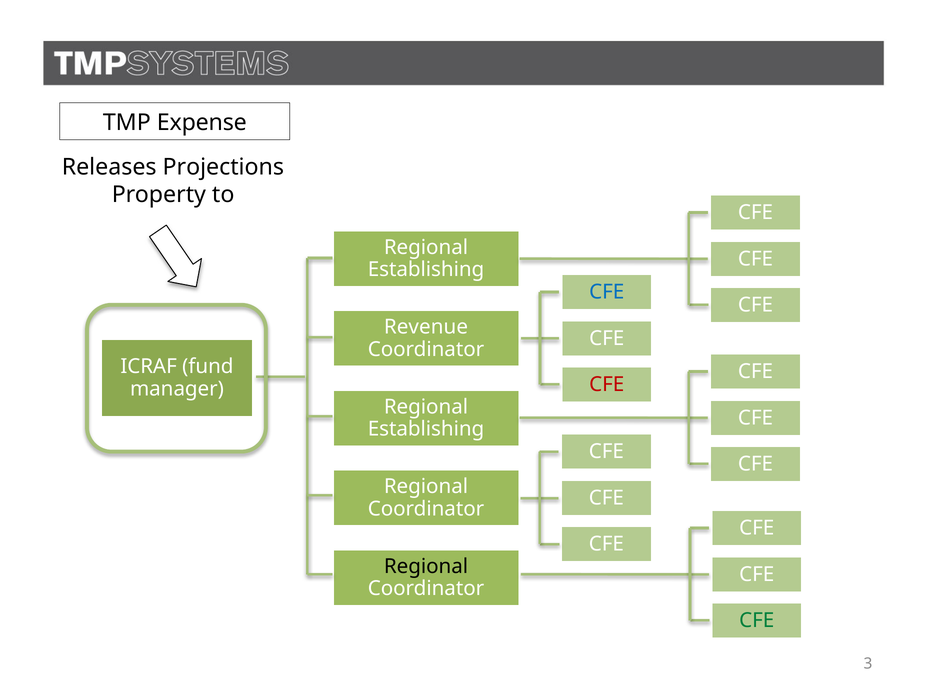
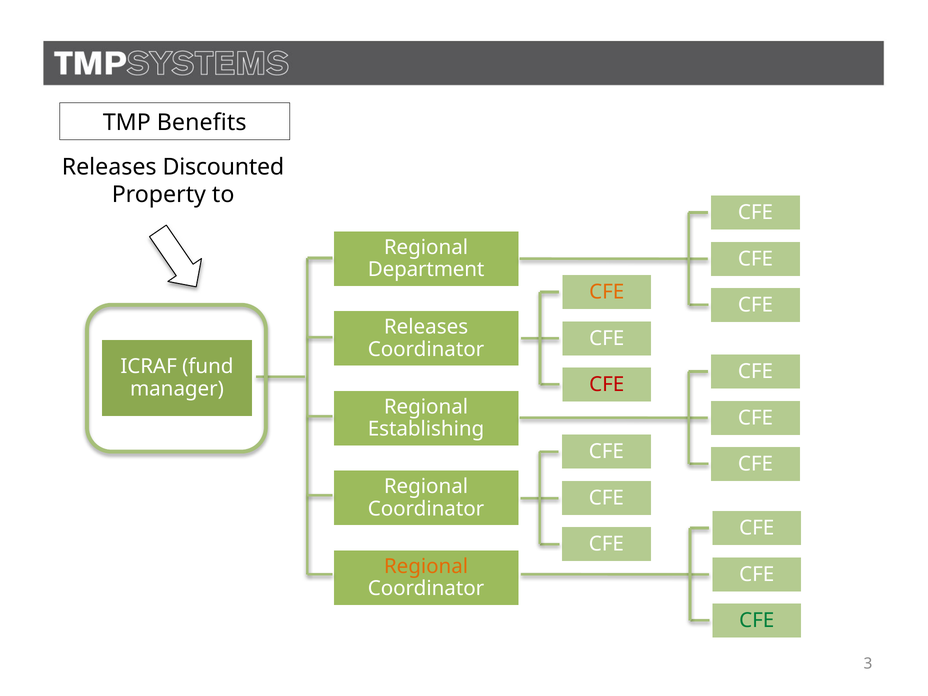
Expense: Expense -> Benefits (202, 123)
Projections: Projections -> Discounted (223, 167)
Establishing: Establishing -> Department (426, 270)
CFE colour: blue -> orange (607, 292)
Revenue: Revenue -> Releases (426, 327)
Regional colour: black -> orange (426, 566)
